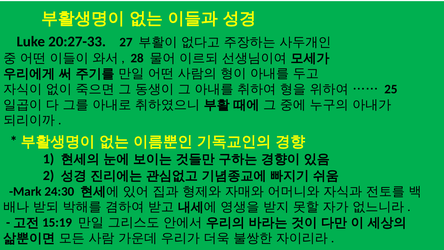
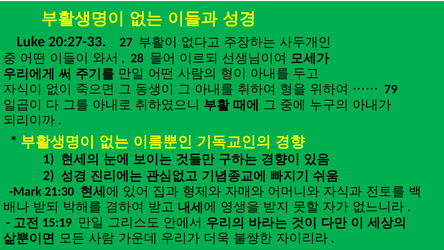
25: 25 -> 79 (391, 89)
24:30: 24:30 -> 21:30 (59, 191)
